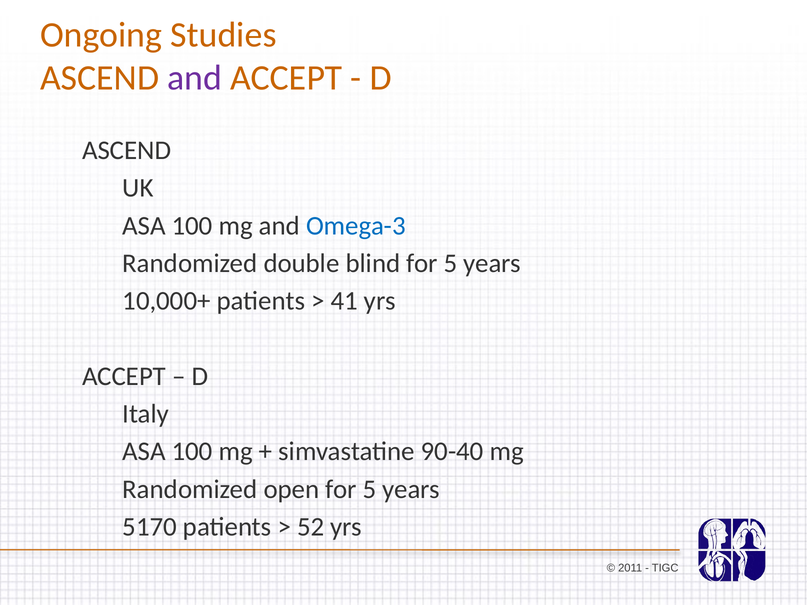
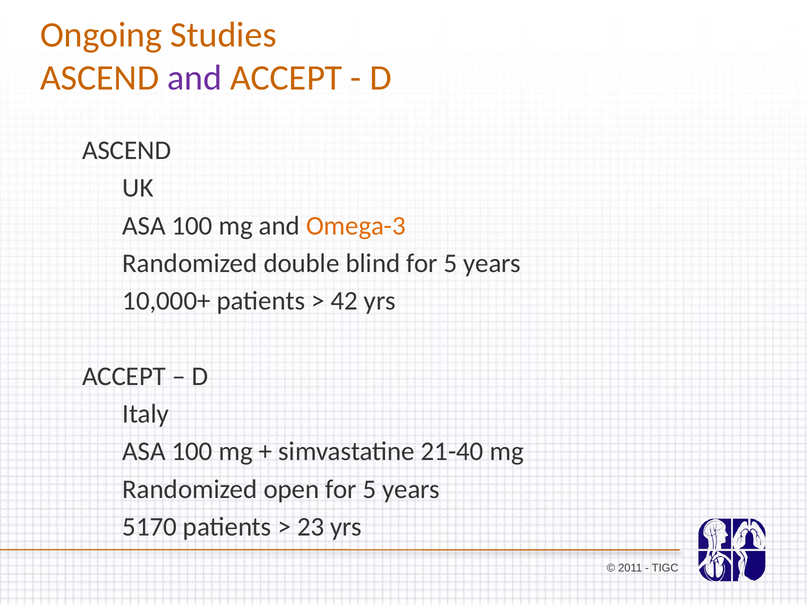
Omega-3 colour: blue -> orange (356, 226)
41: 41 -> 42 (344, 301)
90-40: 90-40 -> 21-40 (452, 452)
52: 52 -> 23 (311, 527)
